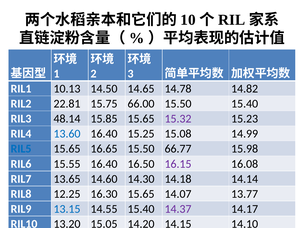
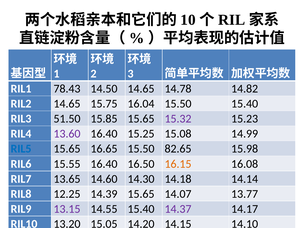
10.13: 10.13 -> 78.43 (67, 89)
RIL2 22.81: 22.81 -> 14.65 (67, 104)
66.00: 66.00 -> 16.04 (141, 104)
48.14: 48.14 -> 51.50 (67, 119)
13.60 colour: blue -> purple (67, 134)
66.77: 66.77 -> 82.65 (178, 149)
16.15 colour: purple -> orange (178, 164)
16.30: 16.30 -> 14.39 (104, 194)
13.15 colour: blue -> purple (67, 209)
